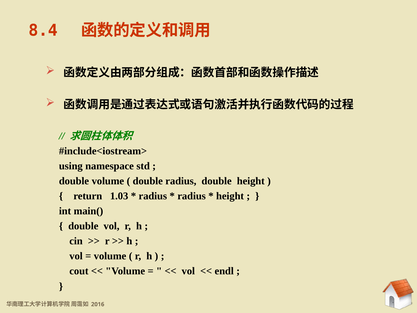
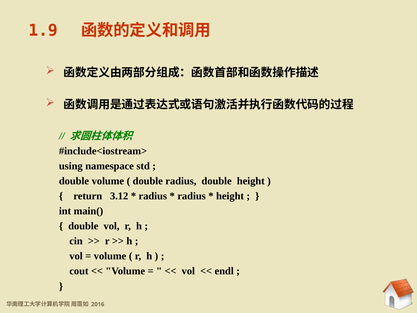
8.4: 8.4 -> 1.9 (43, 30)
1.03: 1.03 -> 3.12 (119, 196)
